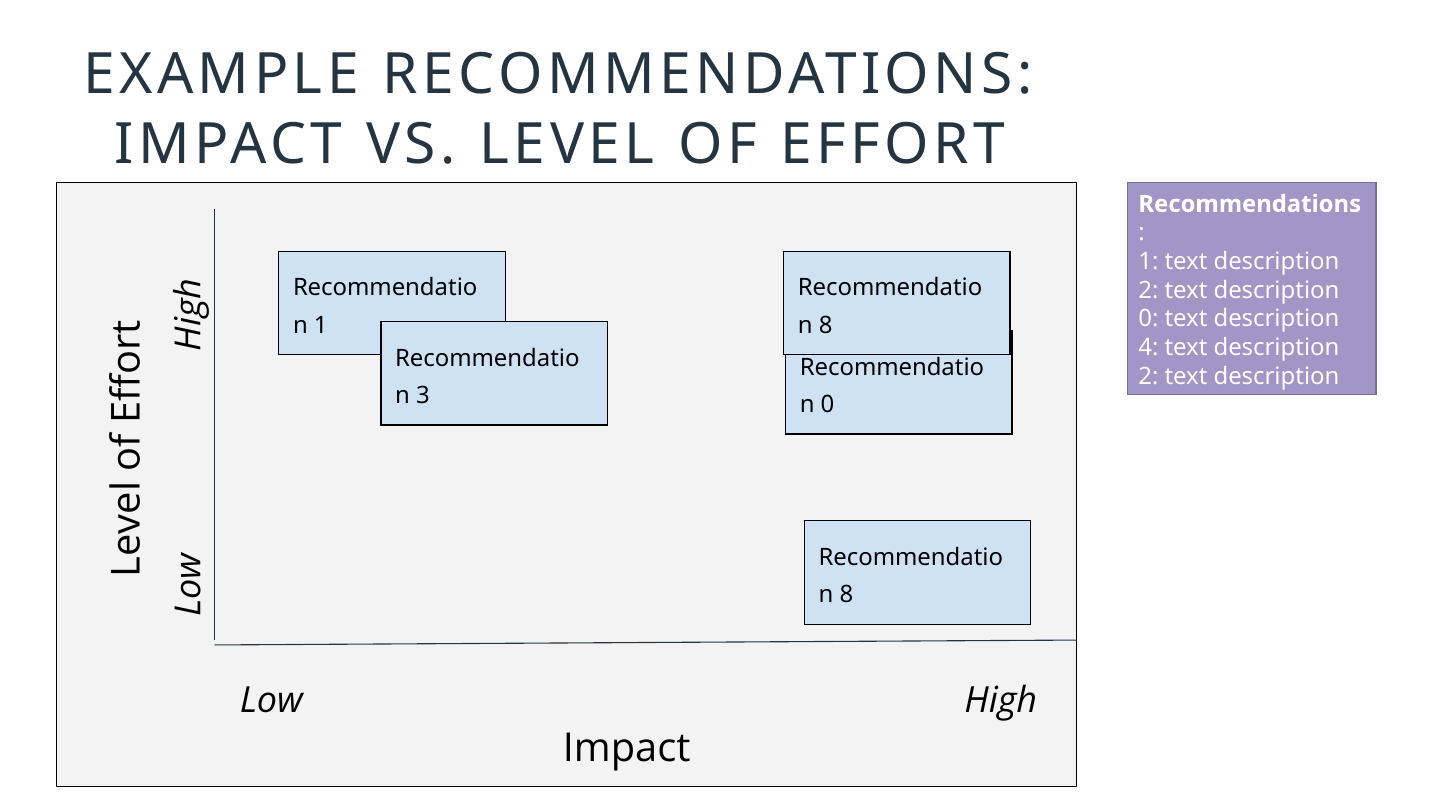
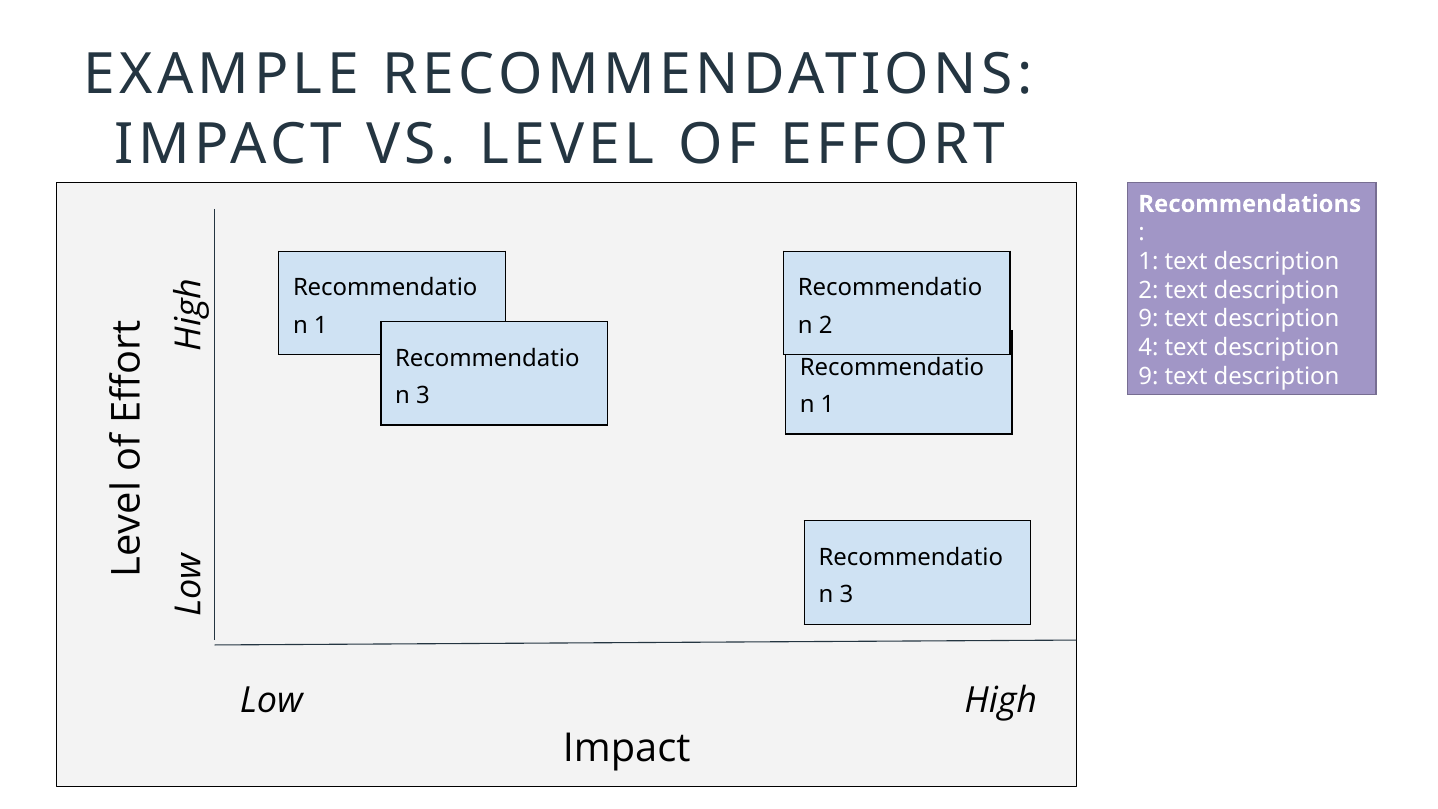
0: 0 -> 9 (1148, 319)
8: 8 -> 2 (826, 325)
2: 2 -> 9 (1148, 376)
0: 0 -> 1 (828, 405)
8: 8 -> 3 (846, 595)
